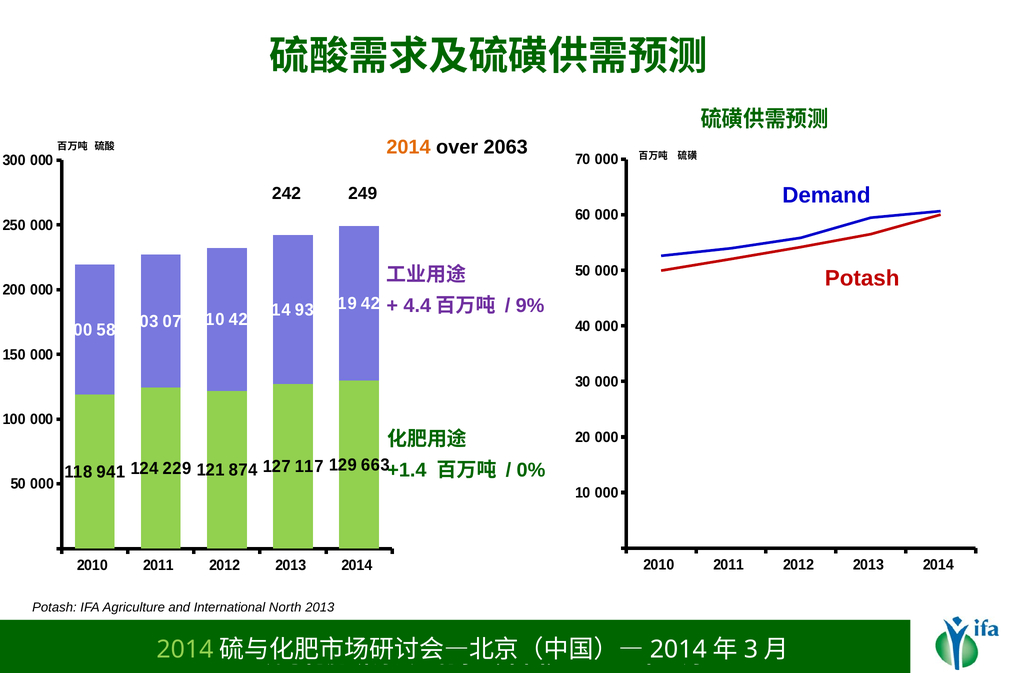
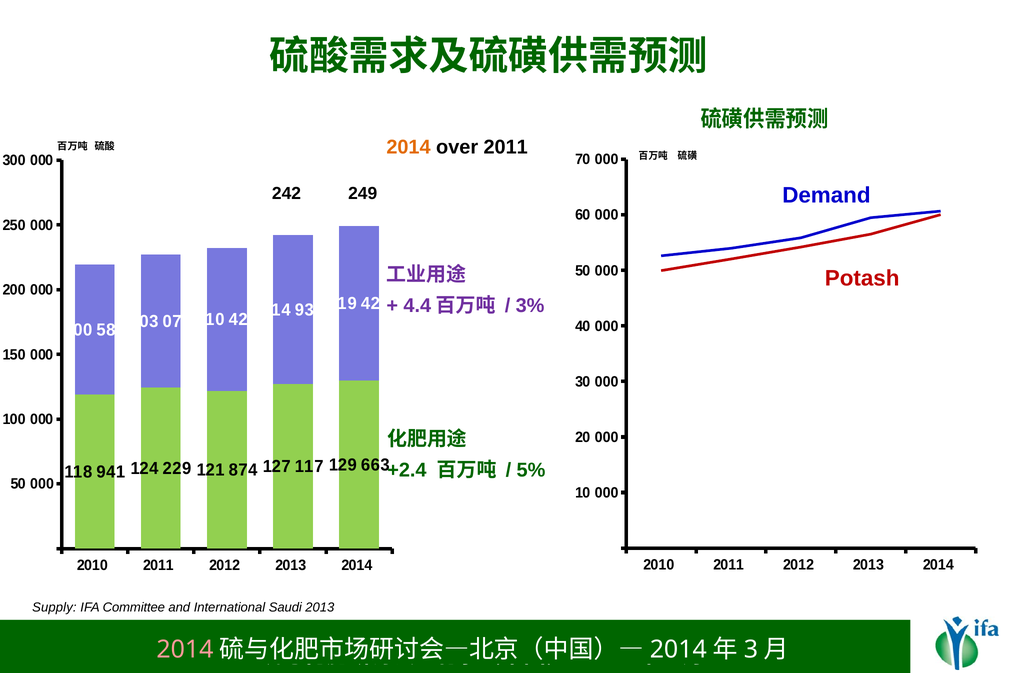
over 2063: 2063 -> 2011 (506, 147)
9%: 9% -> 3% (530, 306)
+1.4: +1.4 -> +2.4 (407, 470)
0%: 0% -> 5% (531, 470)
Potash: Potash -> Supply (54, 607)
Agriculture: Agriculture -> Committee (134, 607)
North: North -> Saudi (285, 607)
2014 colour: light green -> pink (185, 649)
